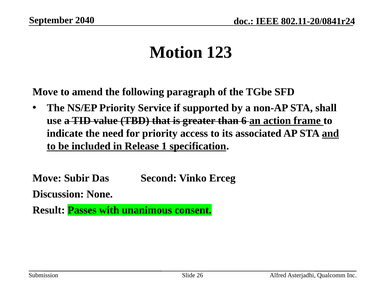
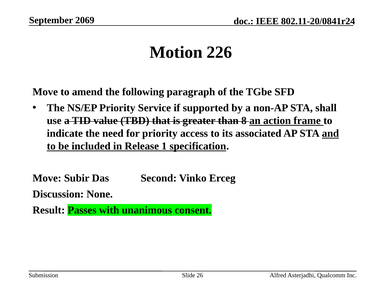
2040: 2040 -> 2069 (85, 20)
123: 123 -> 226 (219, 52)
6: 6 -> 8 (244, 120)
